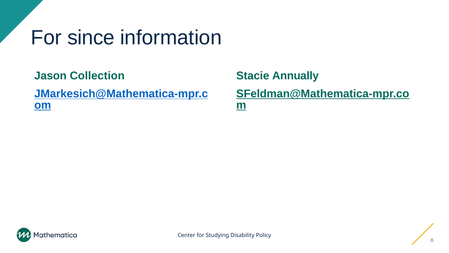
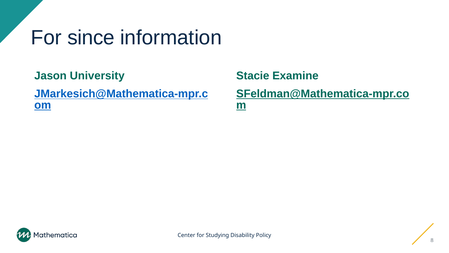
Annually: Annually -> Examine (295, 76)
Collection: Collection -> University (97, 76)
